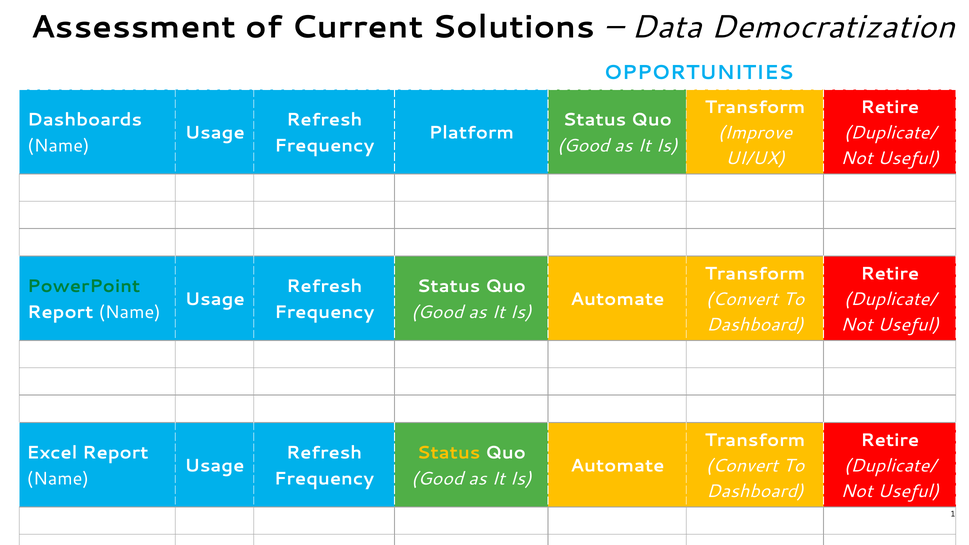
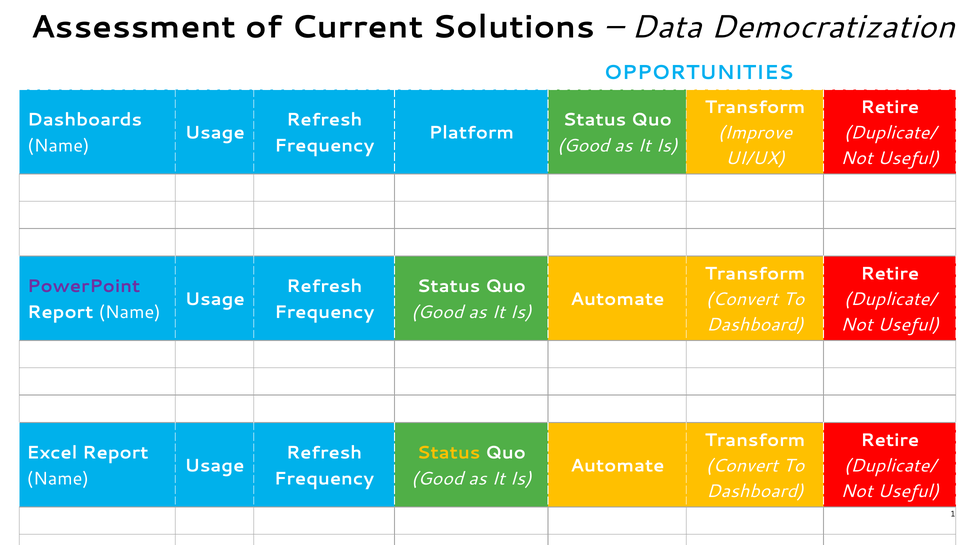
PowerPoint colour: green -> purple (84, 286)
